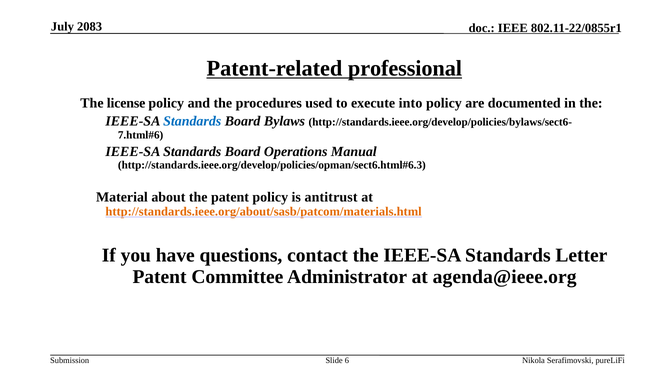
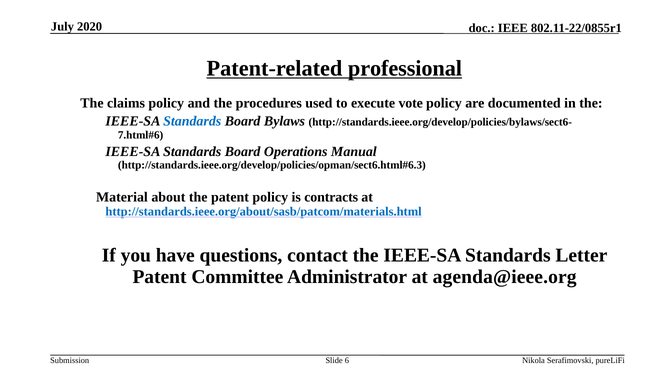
2083: 2083 -> 2020 (90, 27)
license: license -> claims (126, 103)
into: into -> vote (411, 103)
antitrust: antitrust -> contracts (331, 197)
http://standards.ieee.org/about/sasb/patcom/materials.html colour: orange -> blue (264, 212)
